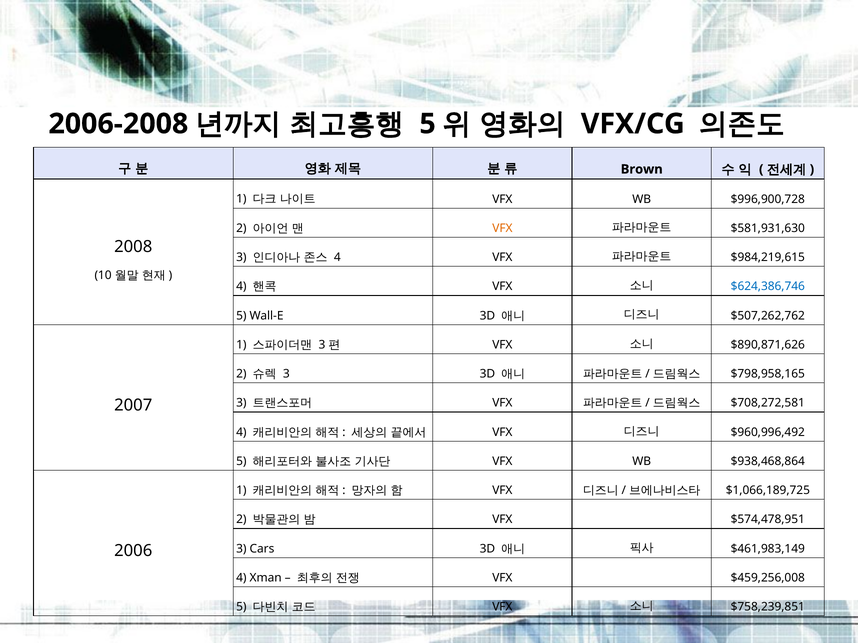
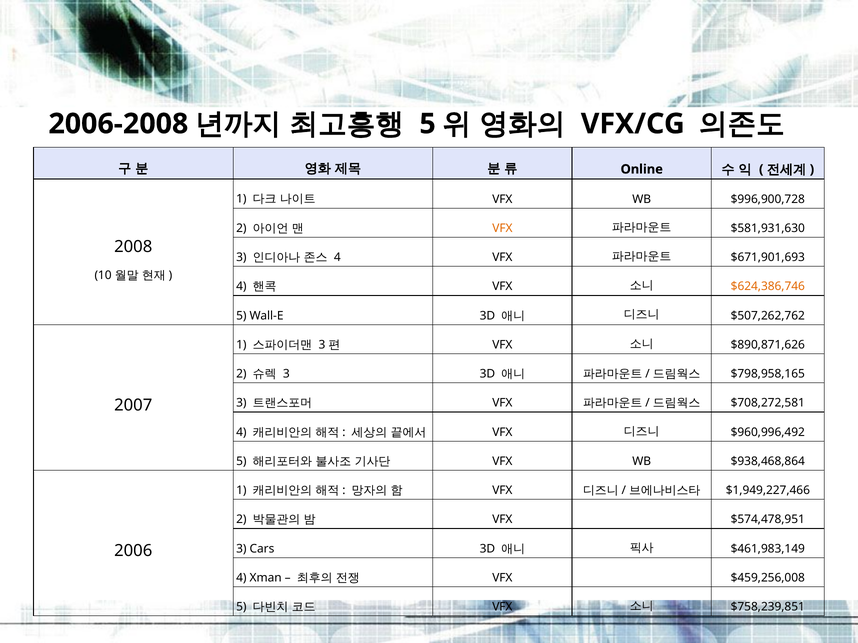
Brown: Brown -> Online (642, 169)
$984,219,615: $984,219,615 -> $671,901,693 (768, 258)
$624,386,746 colour: blue -> orange (768, 287)
$1,066,189,725: $1,066,189,725 -> $1,949,227,466 (768, 491)
